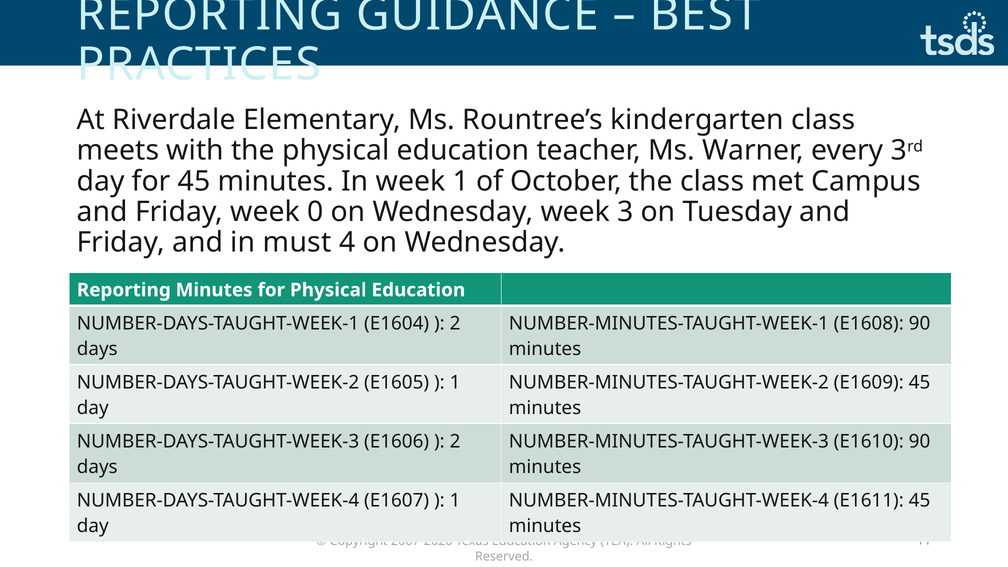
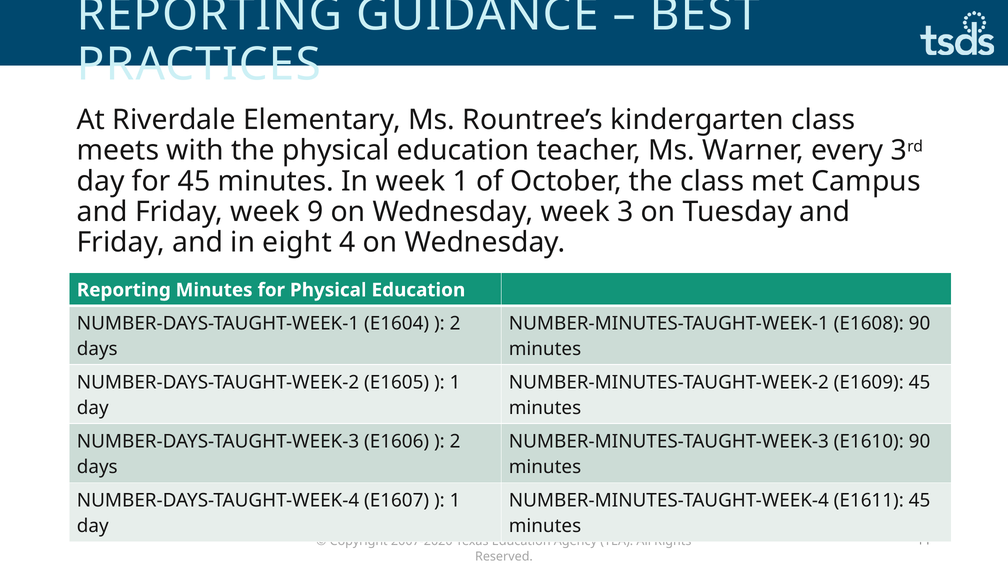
0: 0 -> 9 (315, 212)
must: must -> eight (297, 243)
